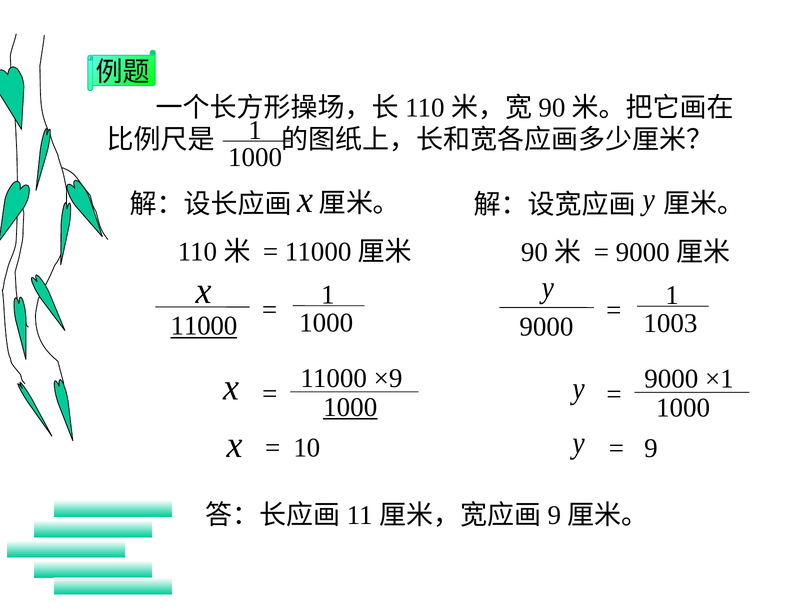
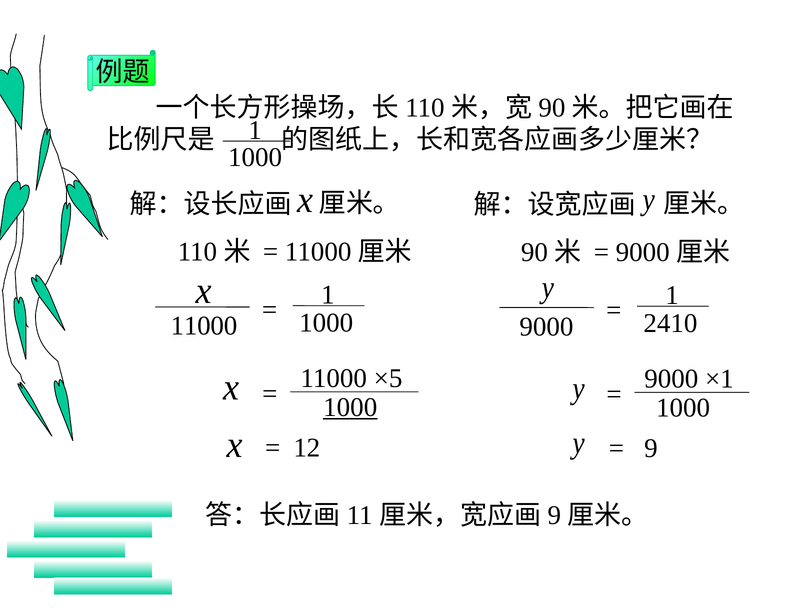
1003: 1003 -> 2410 (670, 323)
11000 underline: present -> none (204, 326)
×9: ×9 -> ×5 (388, 378)
10: 10 -> 12 (307, 447)
